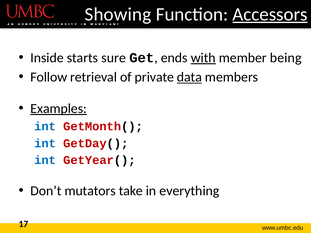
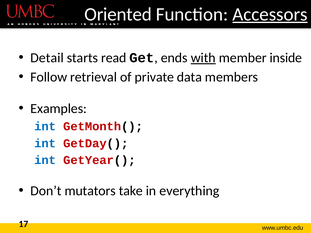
Showing: Showing -> Oriented (118, 14)
Inside: Inside -> Detail (47, 58)
sure: sure -> read (114, 58)
being: being -> inside (286, 58)
data underline: present -> none (189, 77)
Examples underline: present -> none (59, 109)
